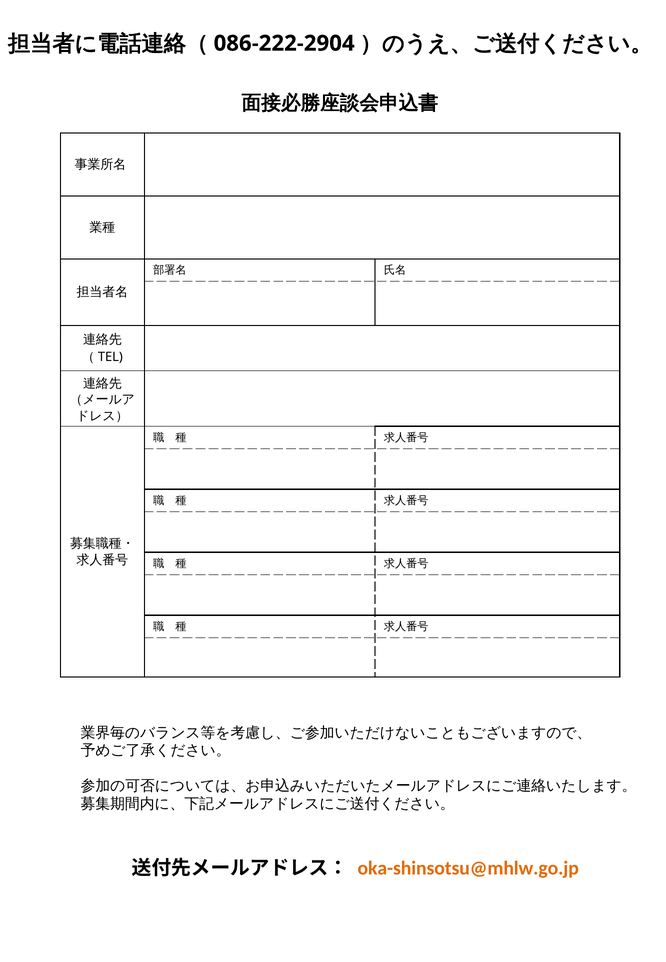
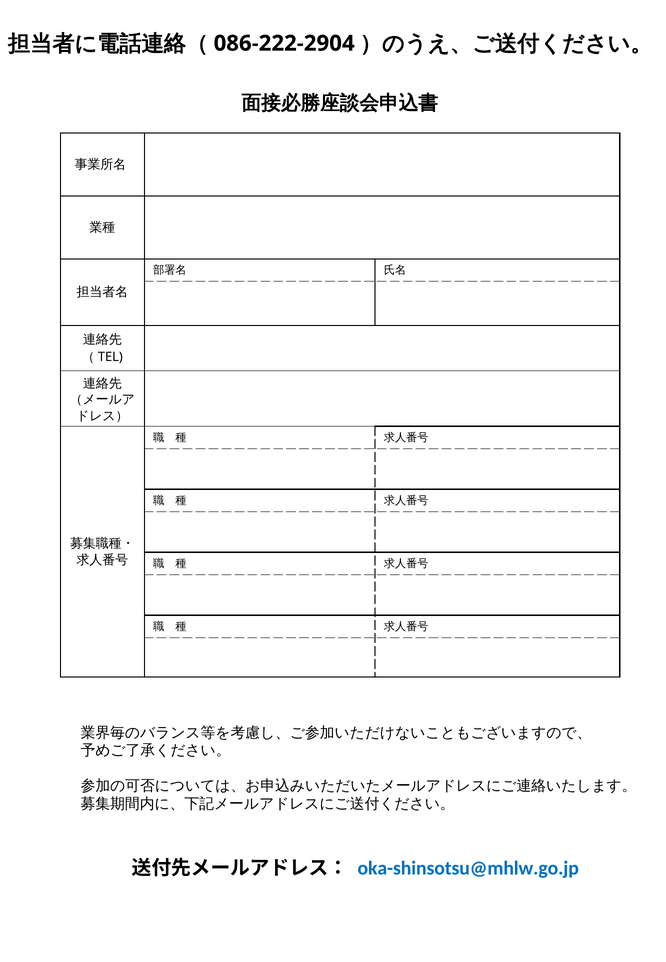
oka-shinsotsu@mhlw.go.jp colour: orange -> blue (468, 868)
